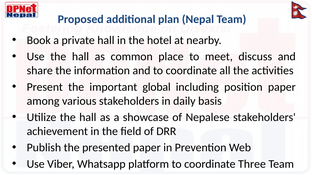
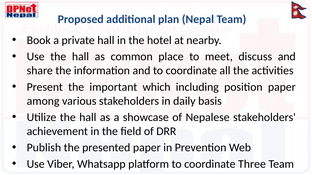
global: global -> which (157, 87)
